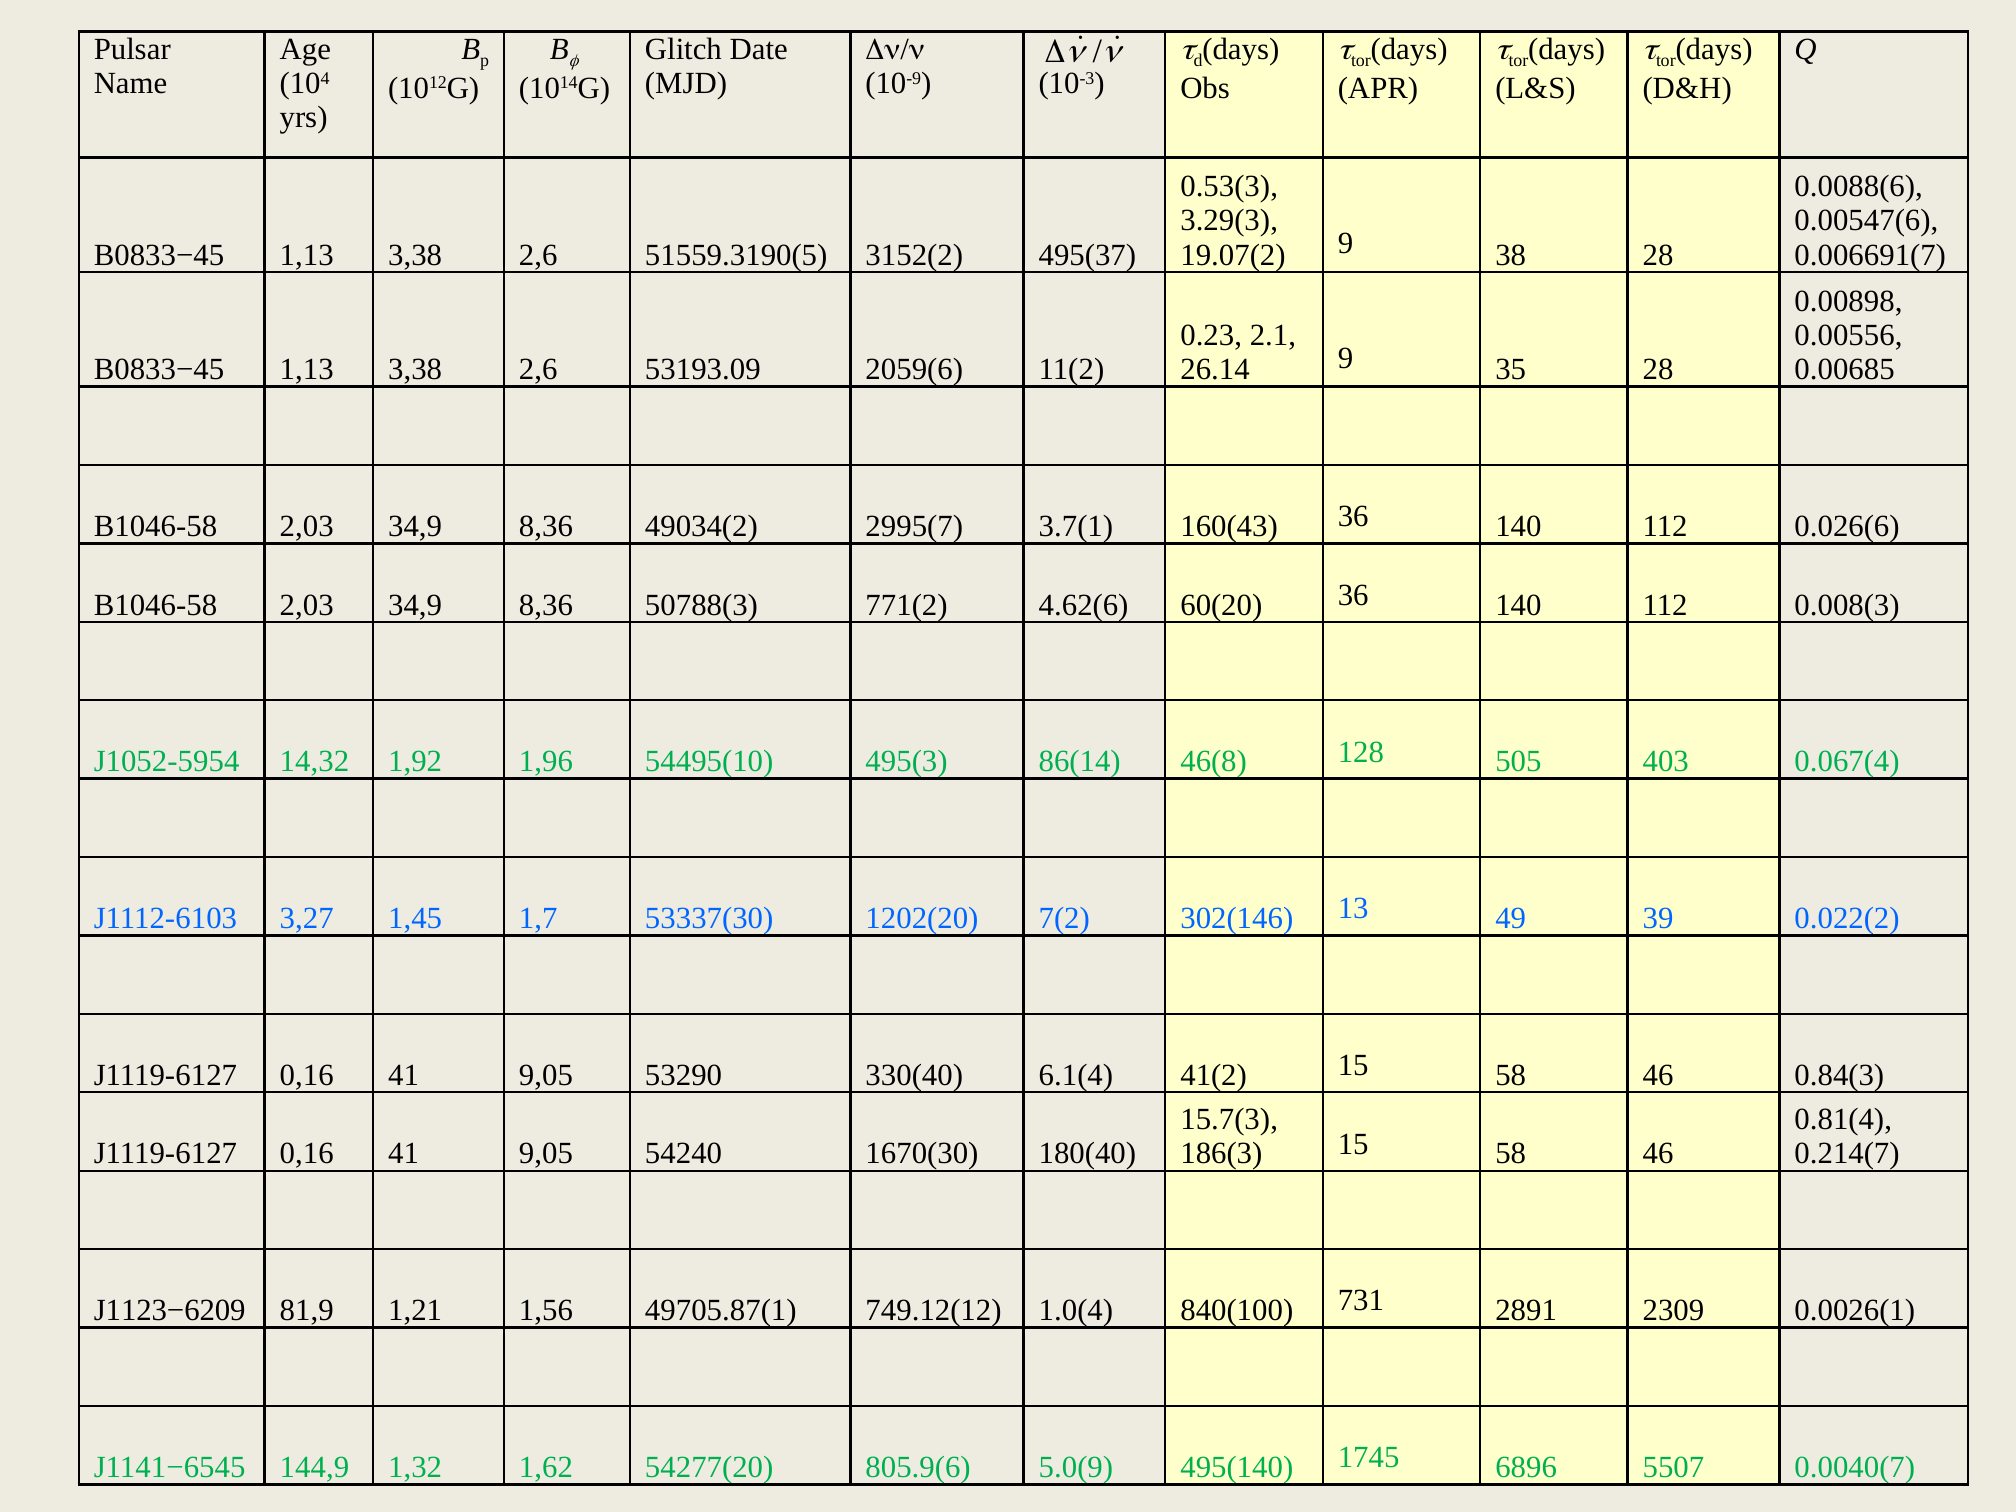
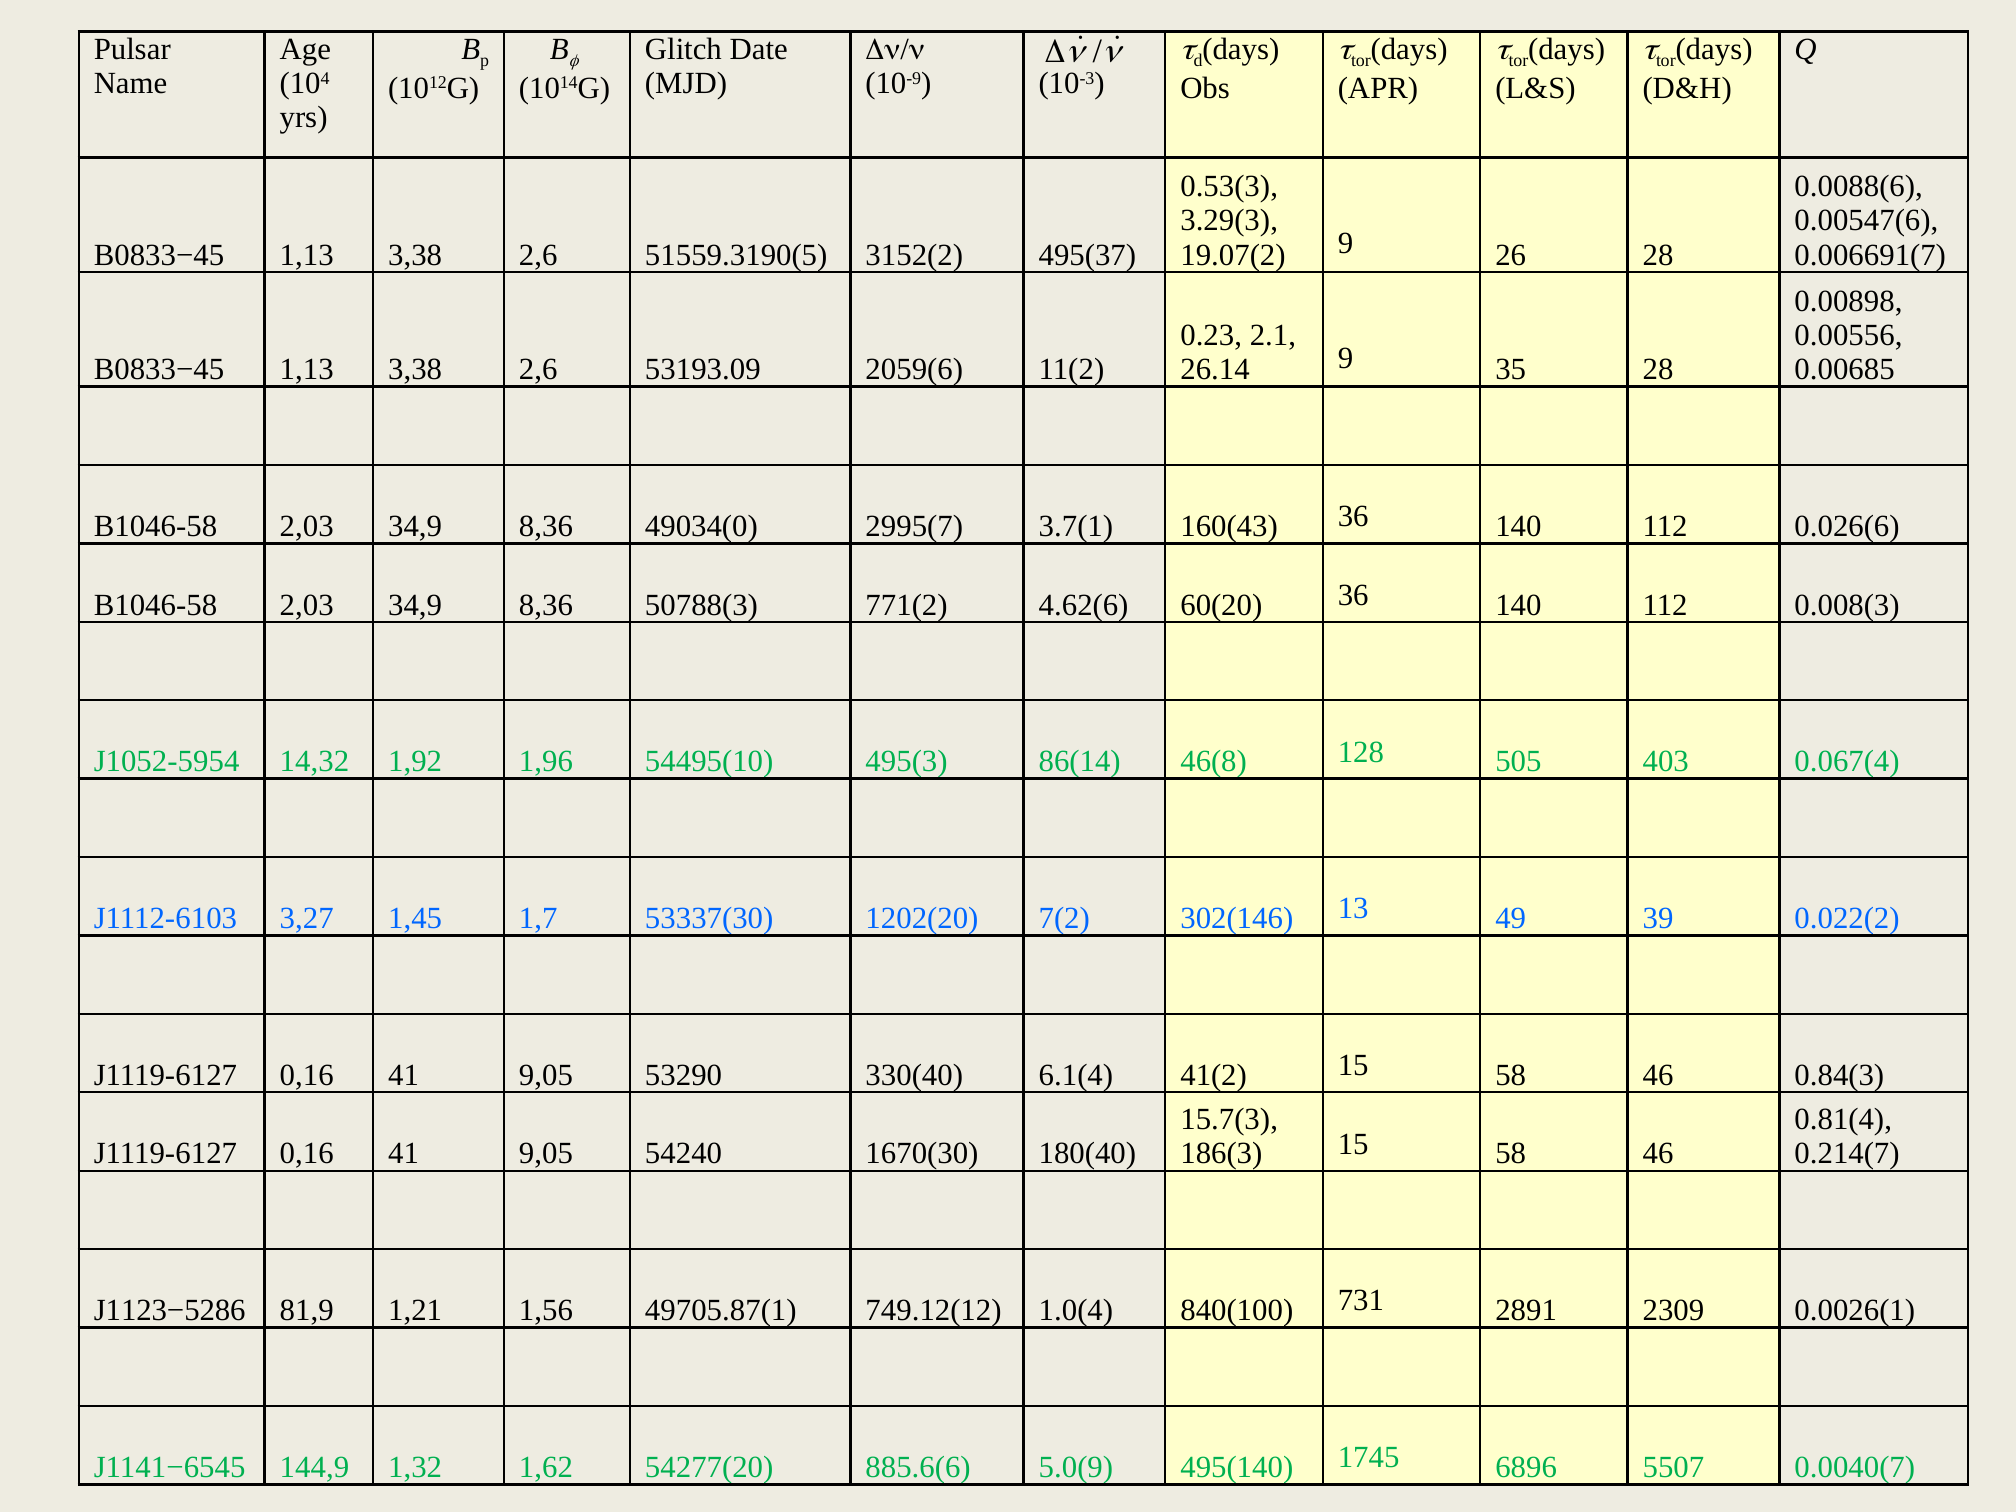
38: 38 -> 26 (1511, 255)
49034(2: 49034(2 -> 49034(0 (701, 526)
J1123−6209: J1123−6209 -> J1123−5286 (170, 1311)
805.9(6: 805.9(6 -> 885.6(6 (918, 1467)
